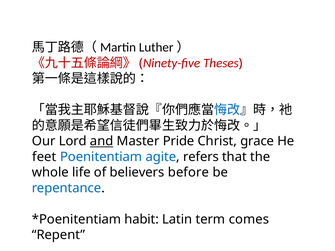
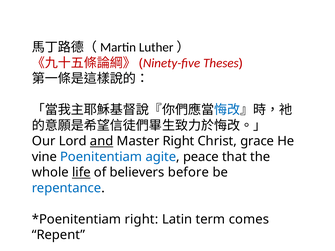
Master Pride: Pride -> Right (179, 141)
feet: feet -> vine (44, 157)
refers: refers -> peace (201, 157)
life underline: none -> present (81, 173)
habit: habit -> right (141, 220)
